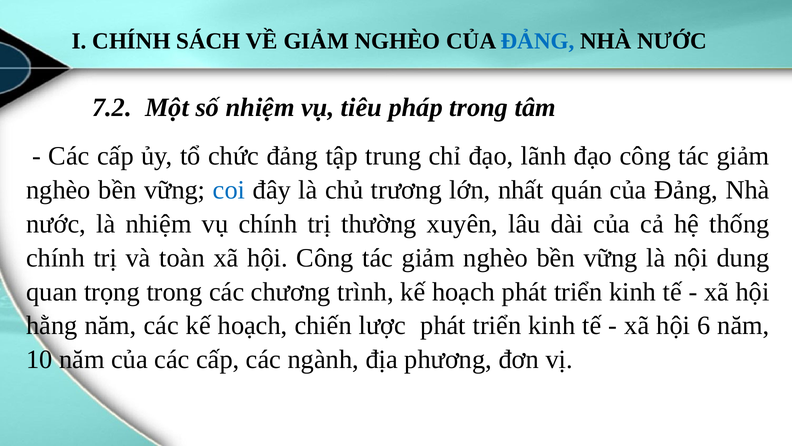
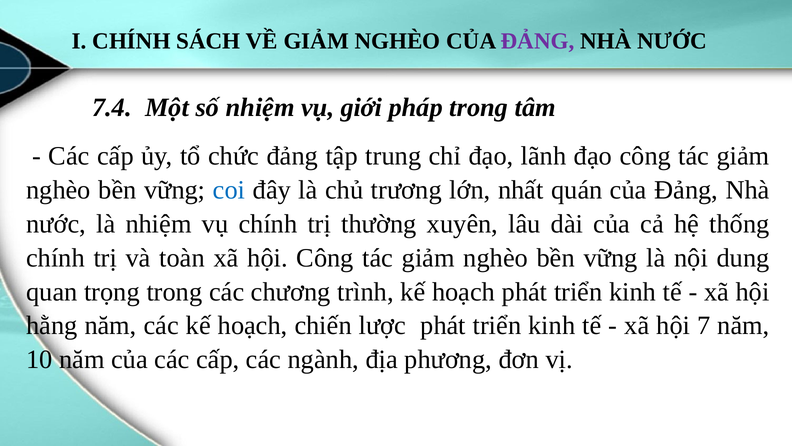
ĐẢNG colour: blue -> purple (538, 41)
7.2: 7.2 -> 7.4 (112, 107)
tiêu: tiêu -> giới (361, 107)
6: 6 -> 7 (704, 325)
